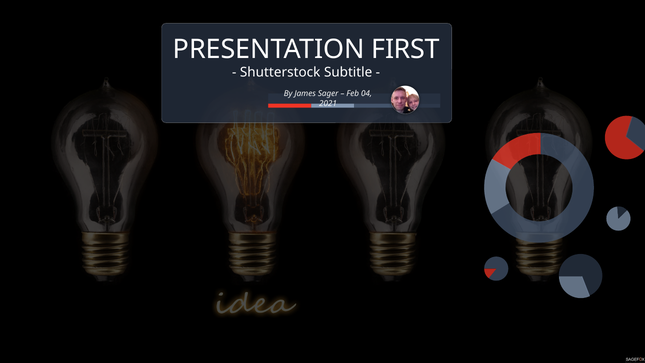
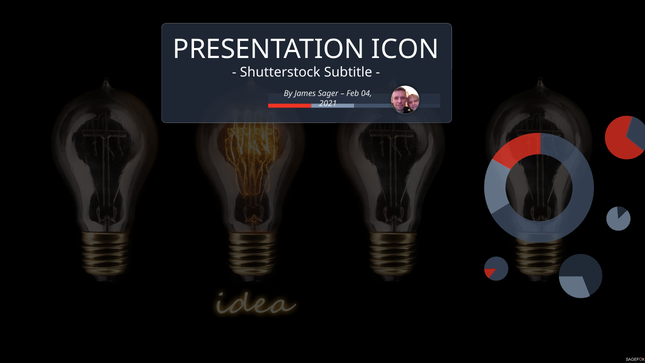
FIRST: FIRST -> ICON (405, 49)
